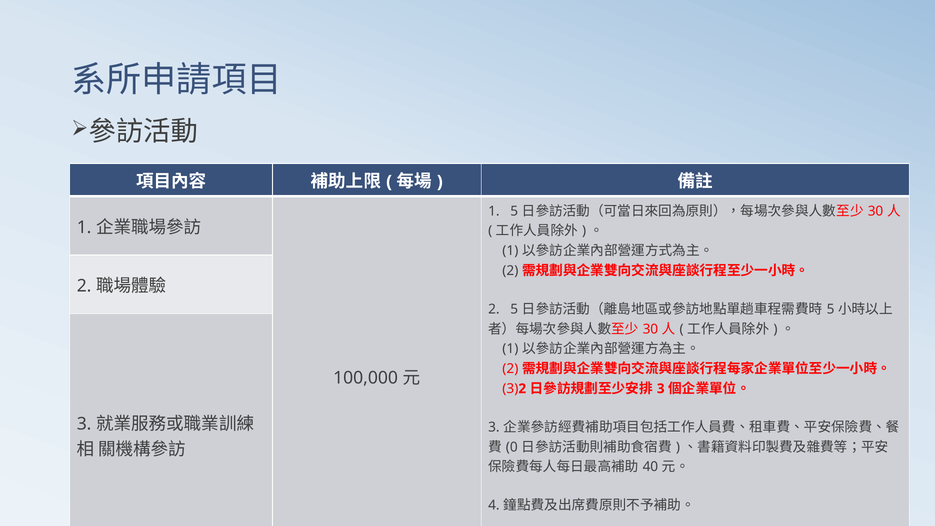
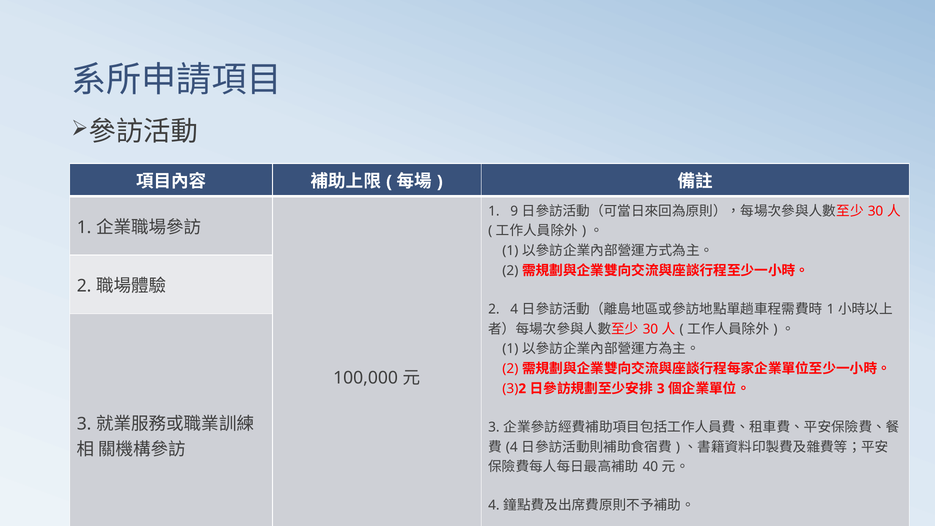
1 5: 5 -> 9 (514, 211)
2 5: 5 -> 4 (514, 309)
5: 5 -> 1 (831, 309)
0: 0 -> 4 (512, 447)
